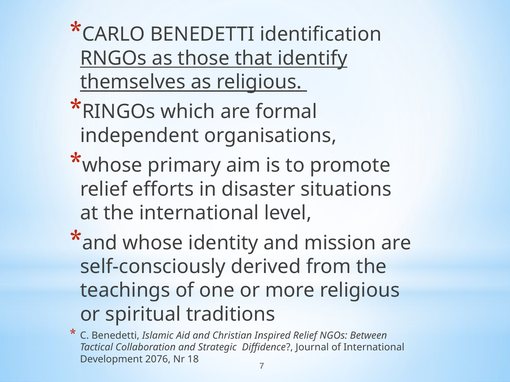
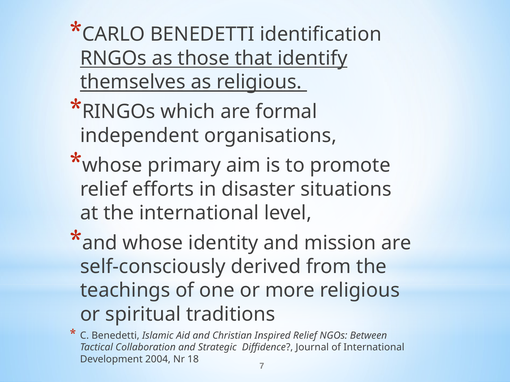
2076: 2076 -> 2004 (158, 360)
